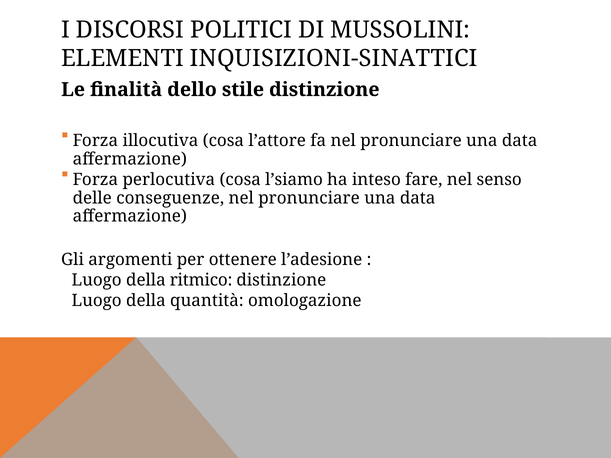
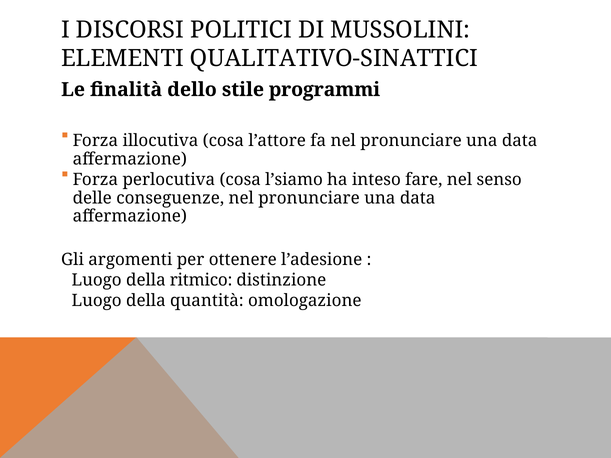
INQUISIZIONI-SINATTICI: INQUISIZIONI-SINATTICI -> QUALITATIVO-SINATTICI (334, 59)
stile distinzione: distinzione -> programmi (324, 90)
